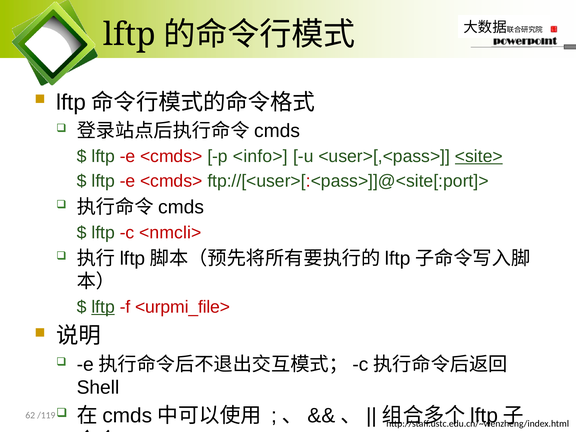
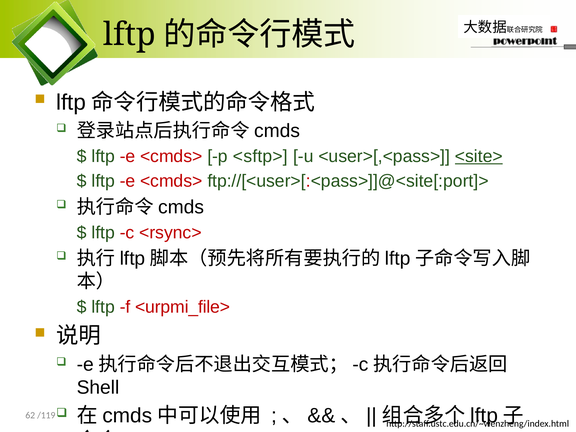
<info>: <info> -> <sftp> (260, 156)
<nmcli>: <nmcli> -> <rsync> (170, 233)
lftp underline: present -> none (103, 307)
